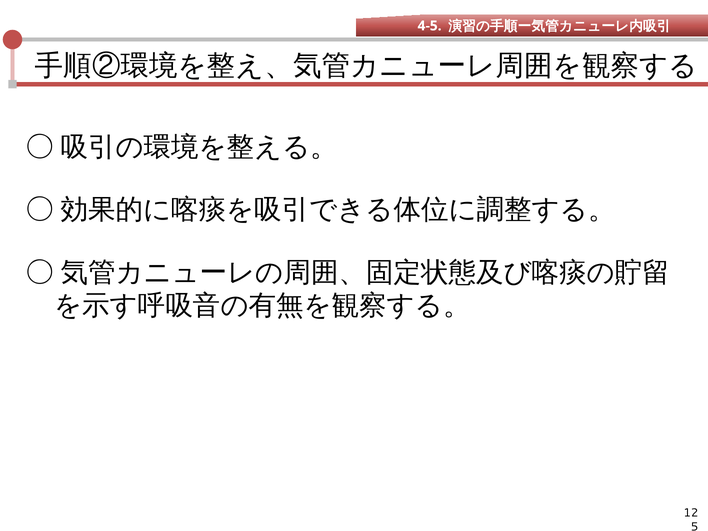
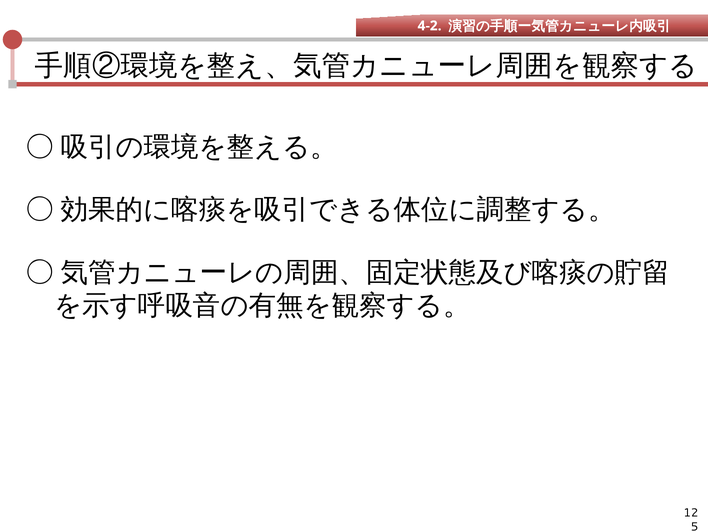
4-5: 4-5 -> 4-2 (430, 26)
